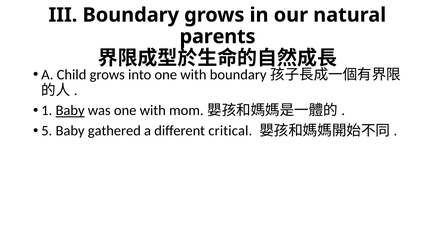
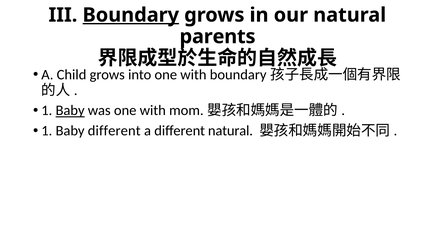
Boundary underline: none -> present (131, 15)
5: 5 -> 1 (47, 131)
Baby gathered: gathered -> different (114, 131)
different critical: critical -> natural (230, 131)
